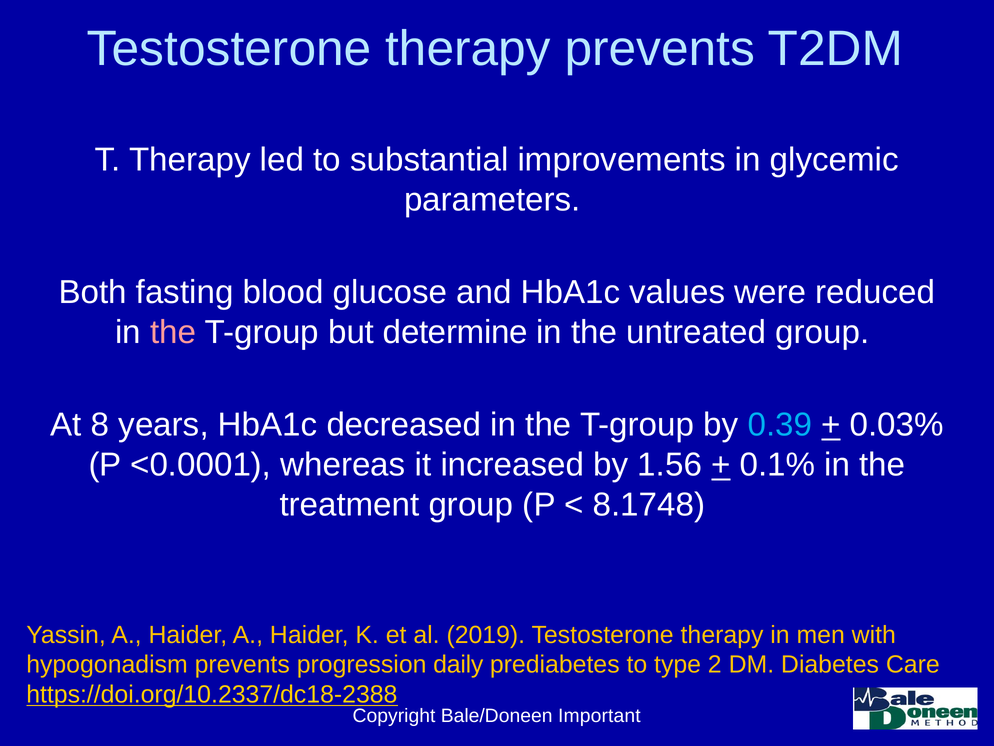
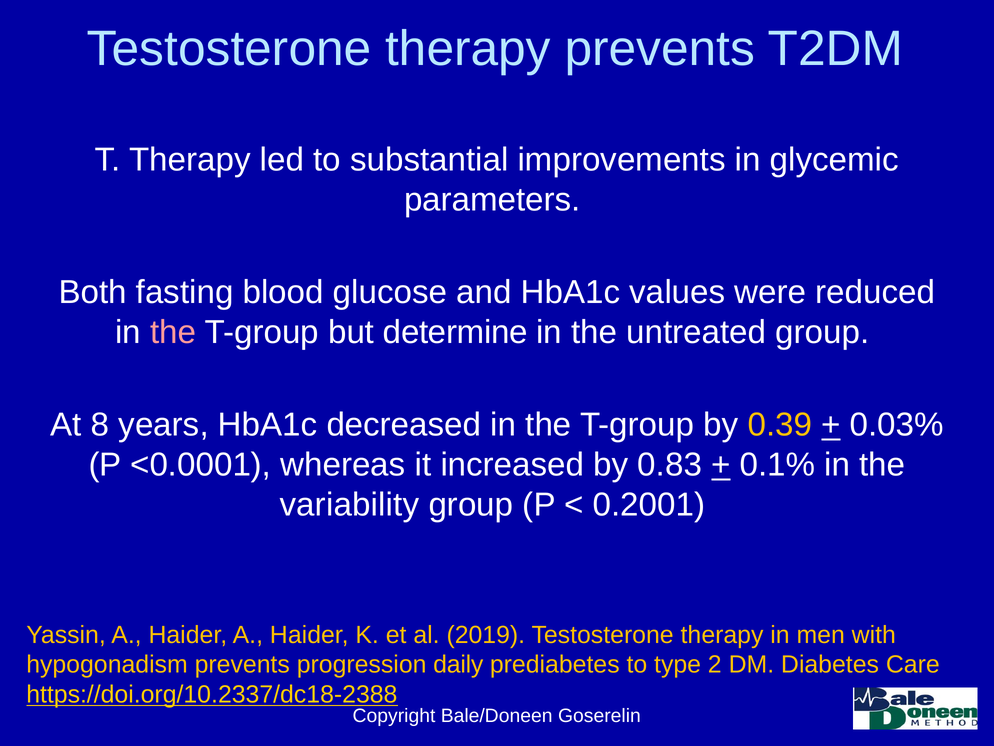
0.39 colour: light blue -> yellow (780, 425)
1.56: 1.56 -> 0.83 (670, 464)
treatment: treatment -> variability (349, 504)
8.1748: 8.1748 -> 0.2001 (649, 504)
Important: Important -> Goserelin (599, 715)
